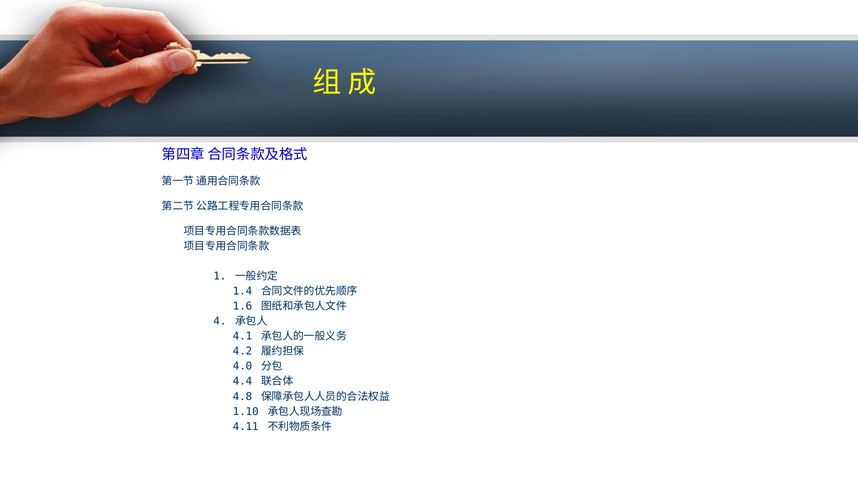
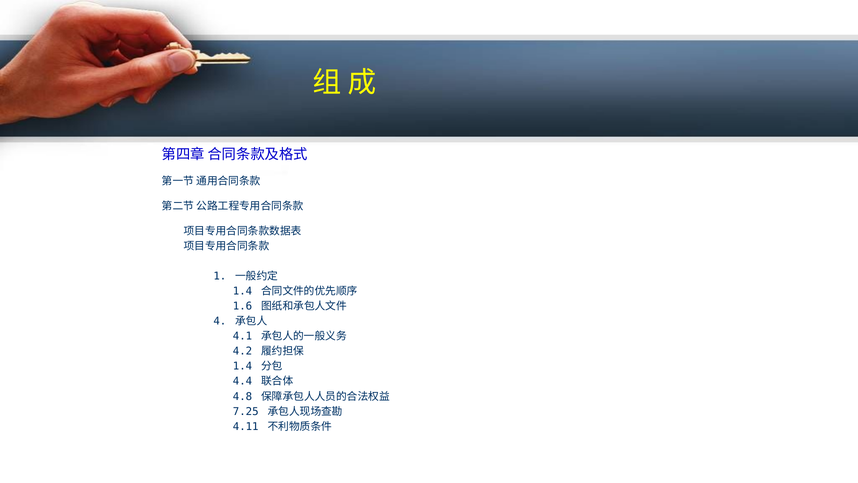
4.0: 4.0 -> 1.4 (242, 366)
1.10: 1.10 -> 7.25 (246, 411)
